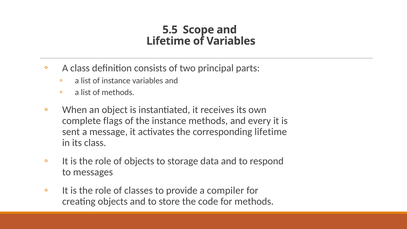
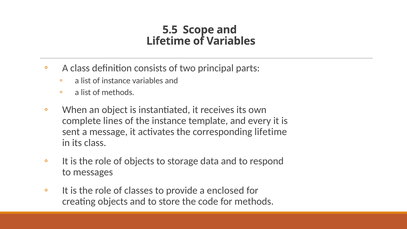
flags: flags -> lines (113, 121)
instance methods: methods -> template (208, 121)
compiler: compiler -> enclosed (226, 191)
